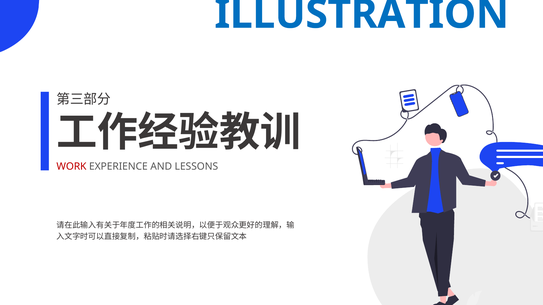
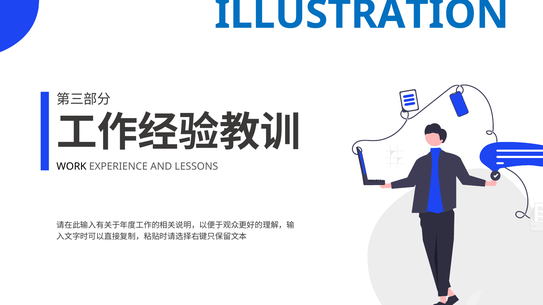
WORK colour: red -> black (71, 167)
